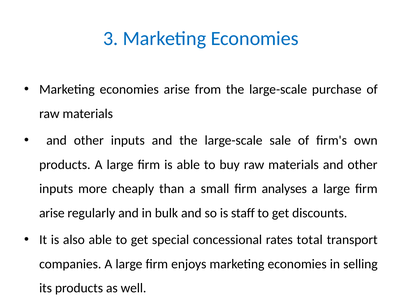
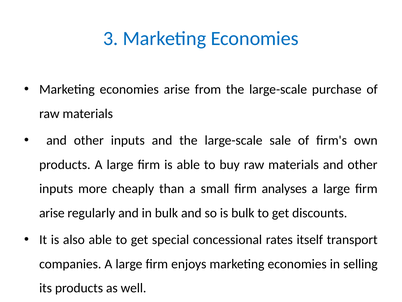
is staff: staff -> bulk (243, 213)
total: total -> itself (310, 239)
